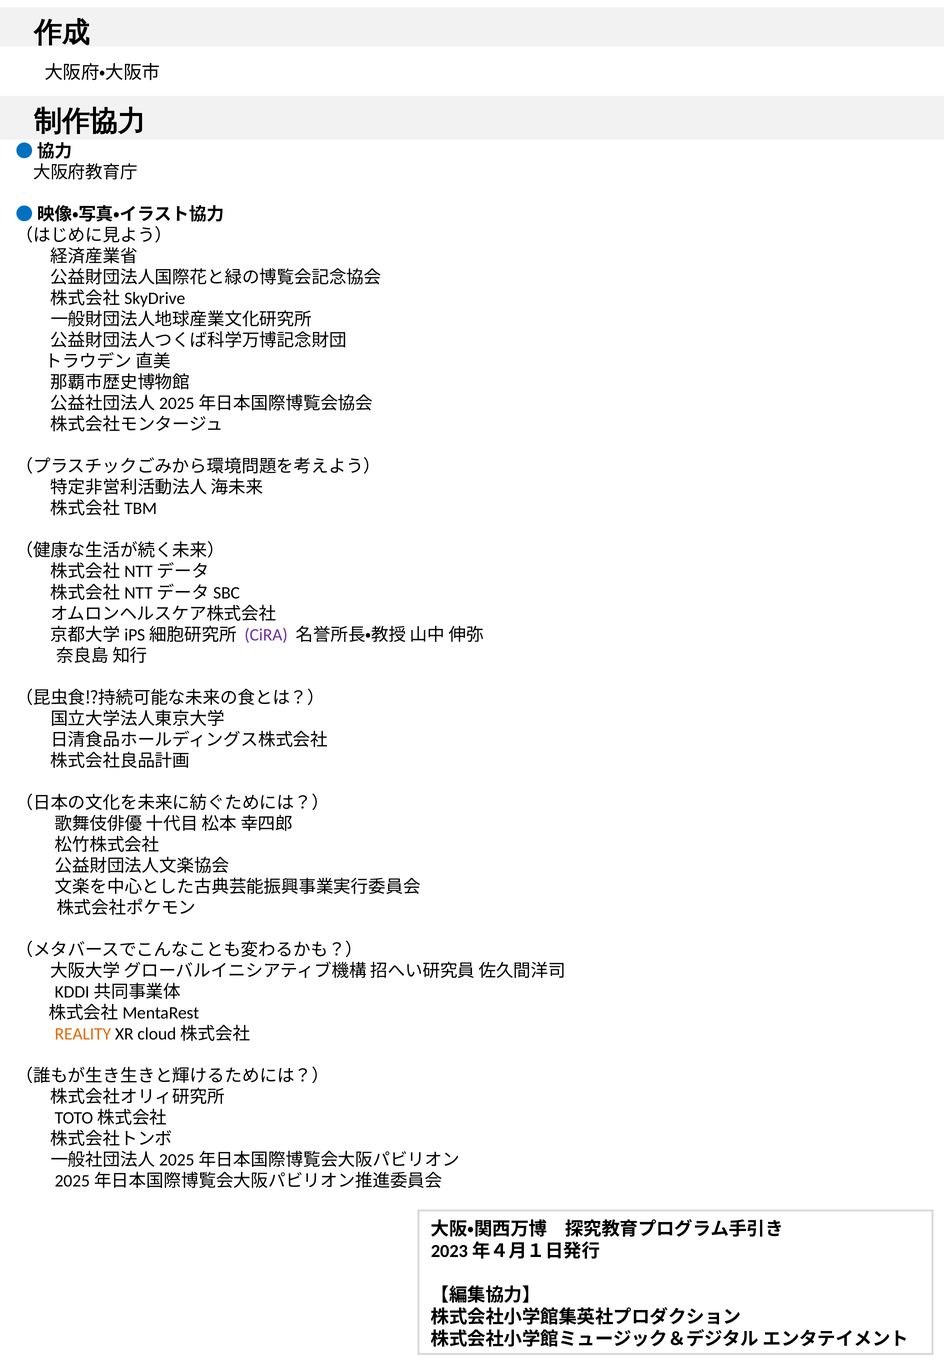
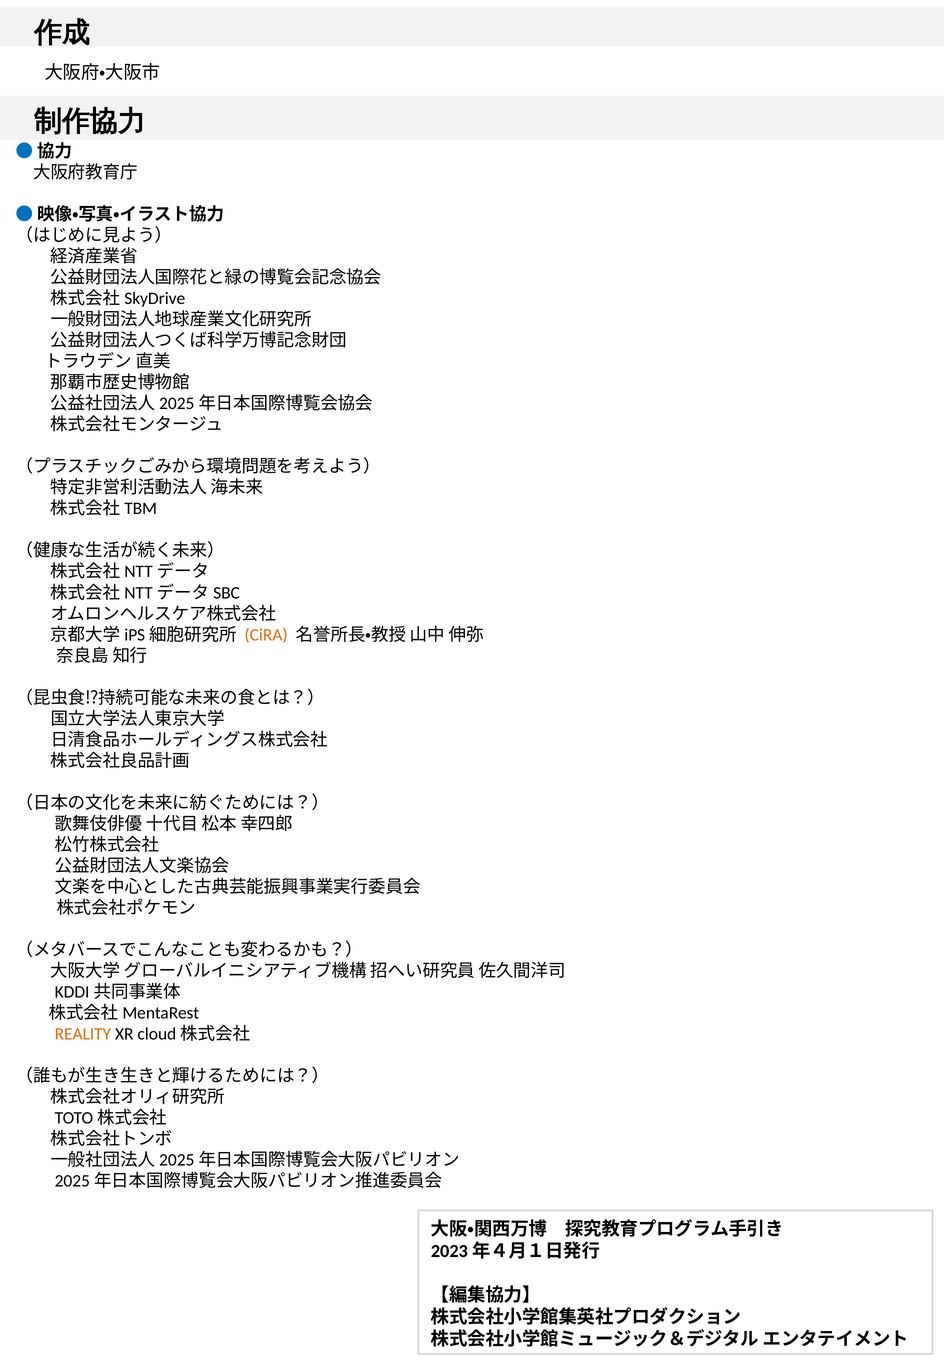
CiRA colour: purple -> orange (266, 635)
